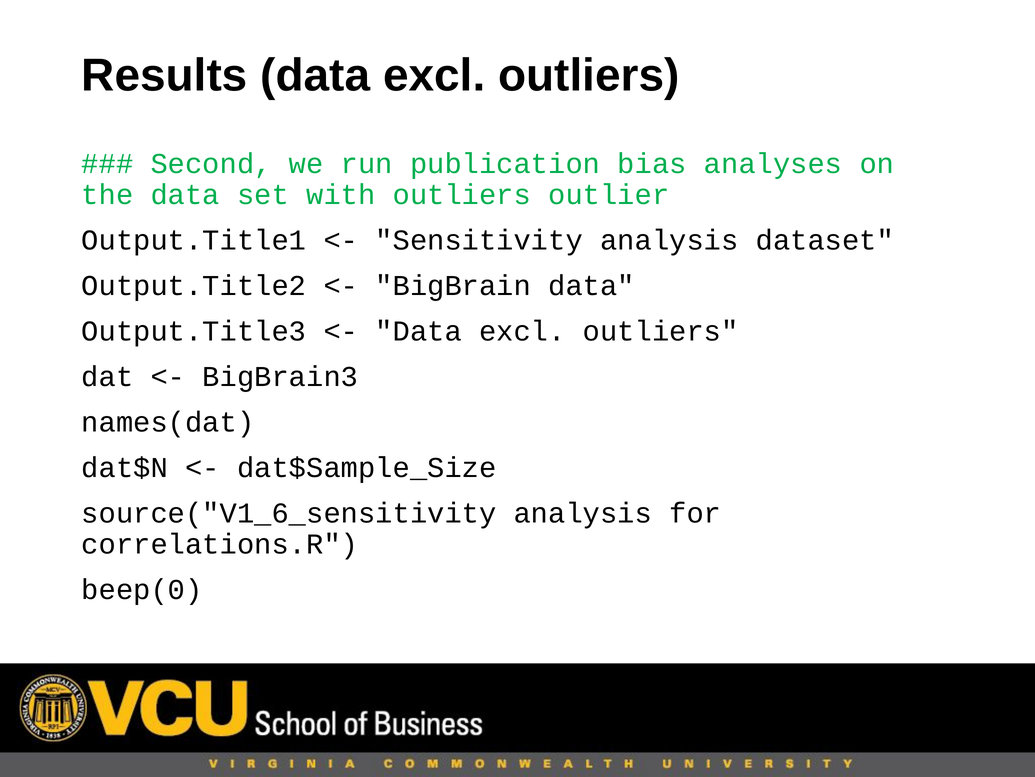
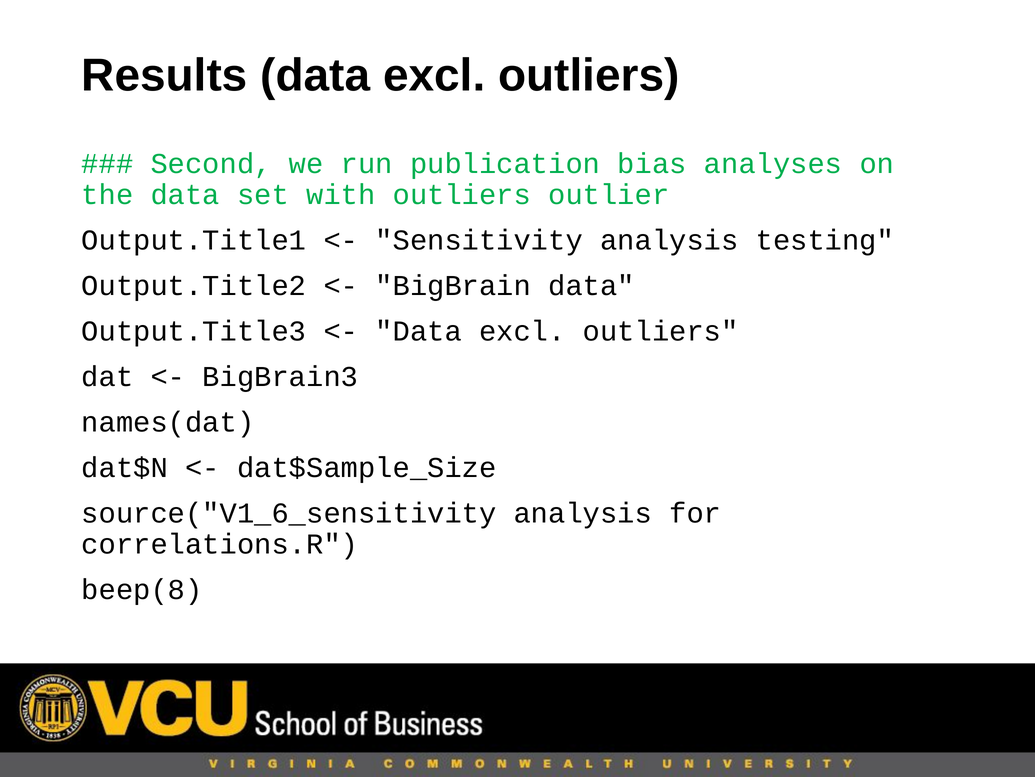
dataset: dataset -> testing (825, 240)
beep(0: beep(0 -> beep(8 (142, 589)
